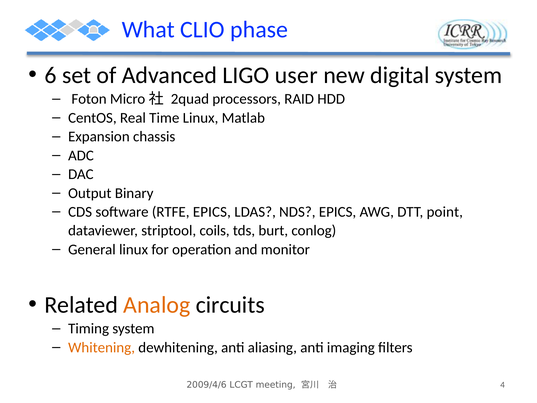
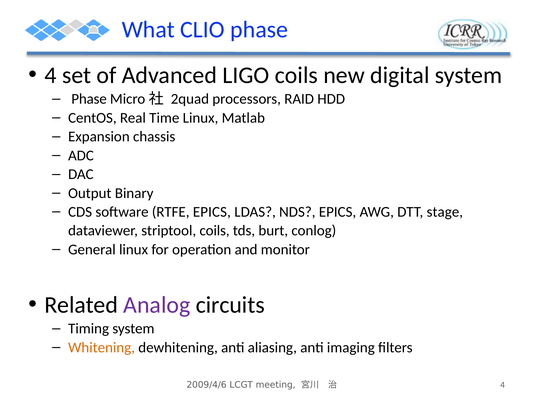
6: 6 -> 4 (51, 75)
LIGO user: user -> coils (296, 75)
Foton: Foton -> Phase (89, 99)
point: point -> stage (445, 212)
Analog colour: orange -> purple (157, 305)
